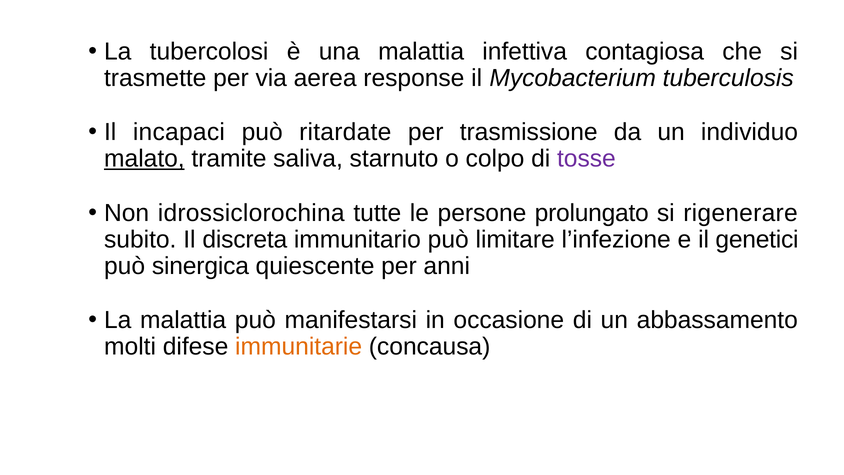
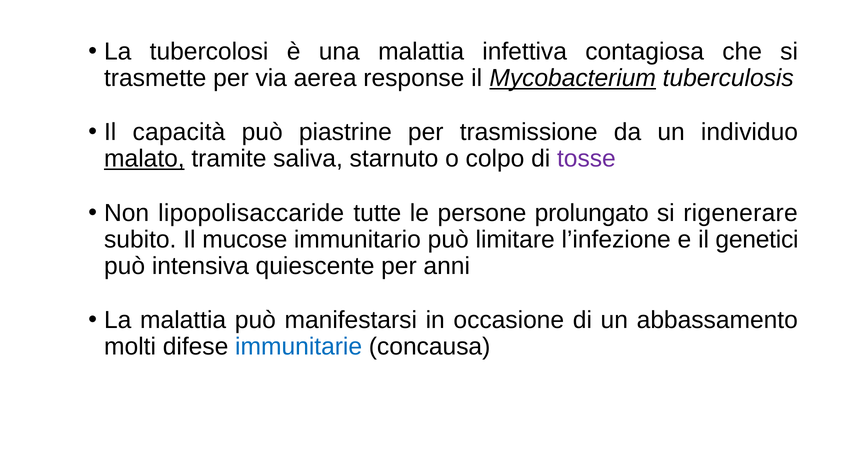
Mycobacterium underline: none -> present (573, 78)
incapaci: incapaci -> capacità (179, 132)
ritardate: ritardate -> piastrine (345, 132)
idrossiclorochina: idrossiclorochina -> lipopolisaccaride (251, 213)
discreta: discreta -> mucose (245, 239)
sinergica: sinergica -> intensiva (200, 266)
immunitarie colour: orange -> blue (299, 346)
